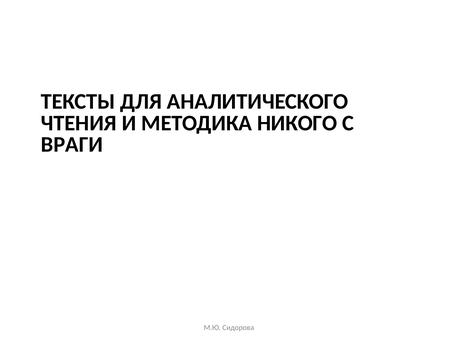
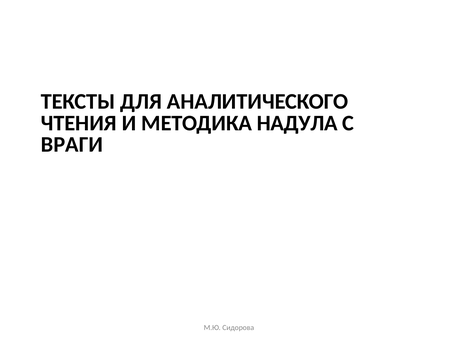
НИКОГО: НИКОГО -> НАДУЛА (297, 123)
